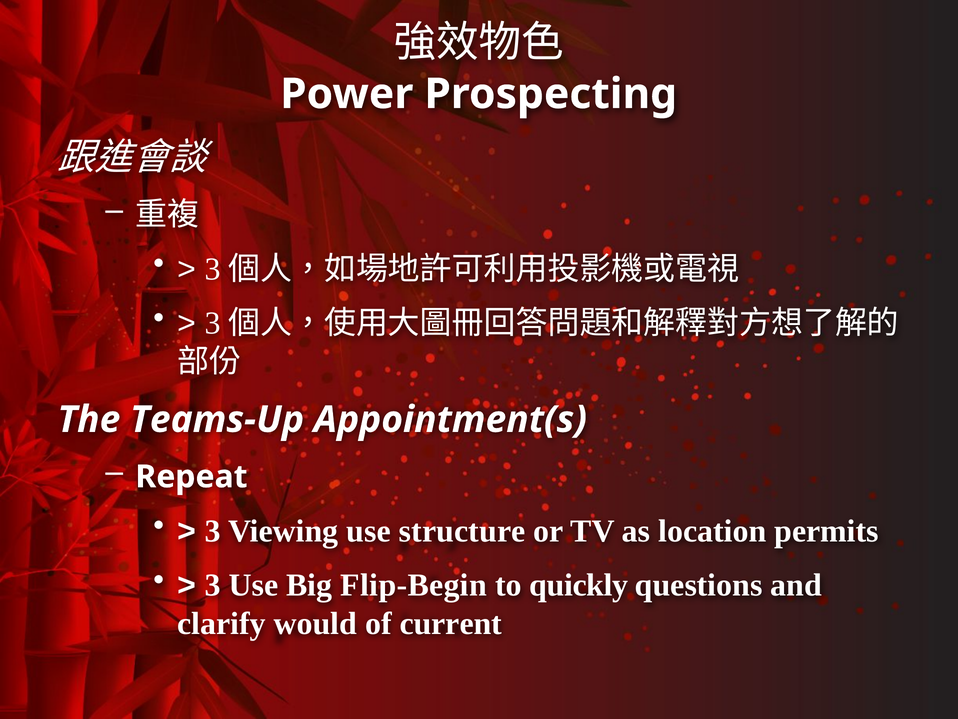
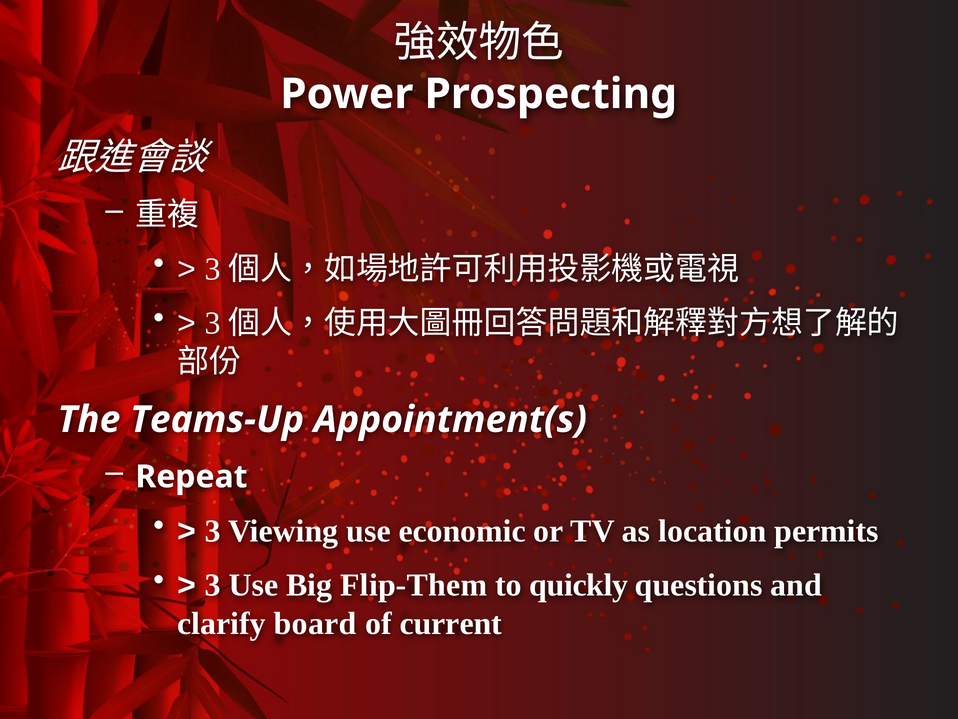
structure: structure -> economic (462, 531)
Flip-Begin: Flip-Begin -> Flip-Them (414, 585)
would: would -> board (315, 623)
